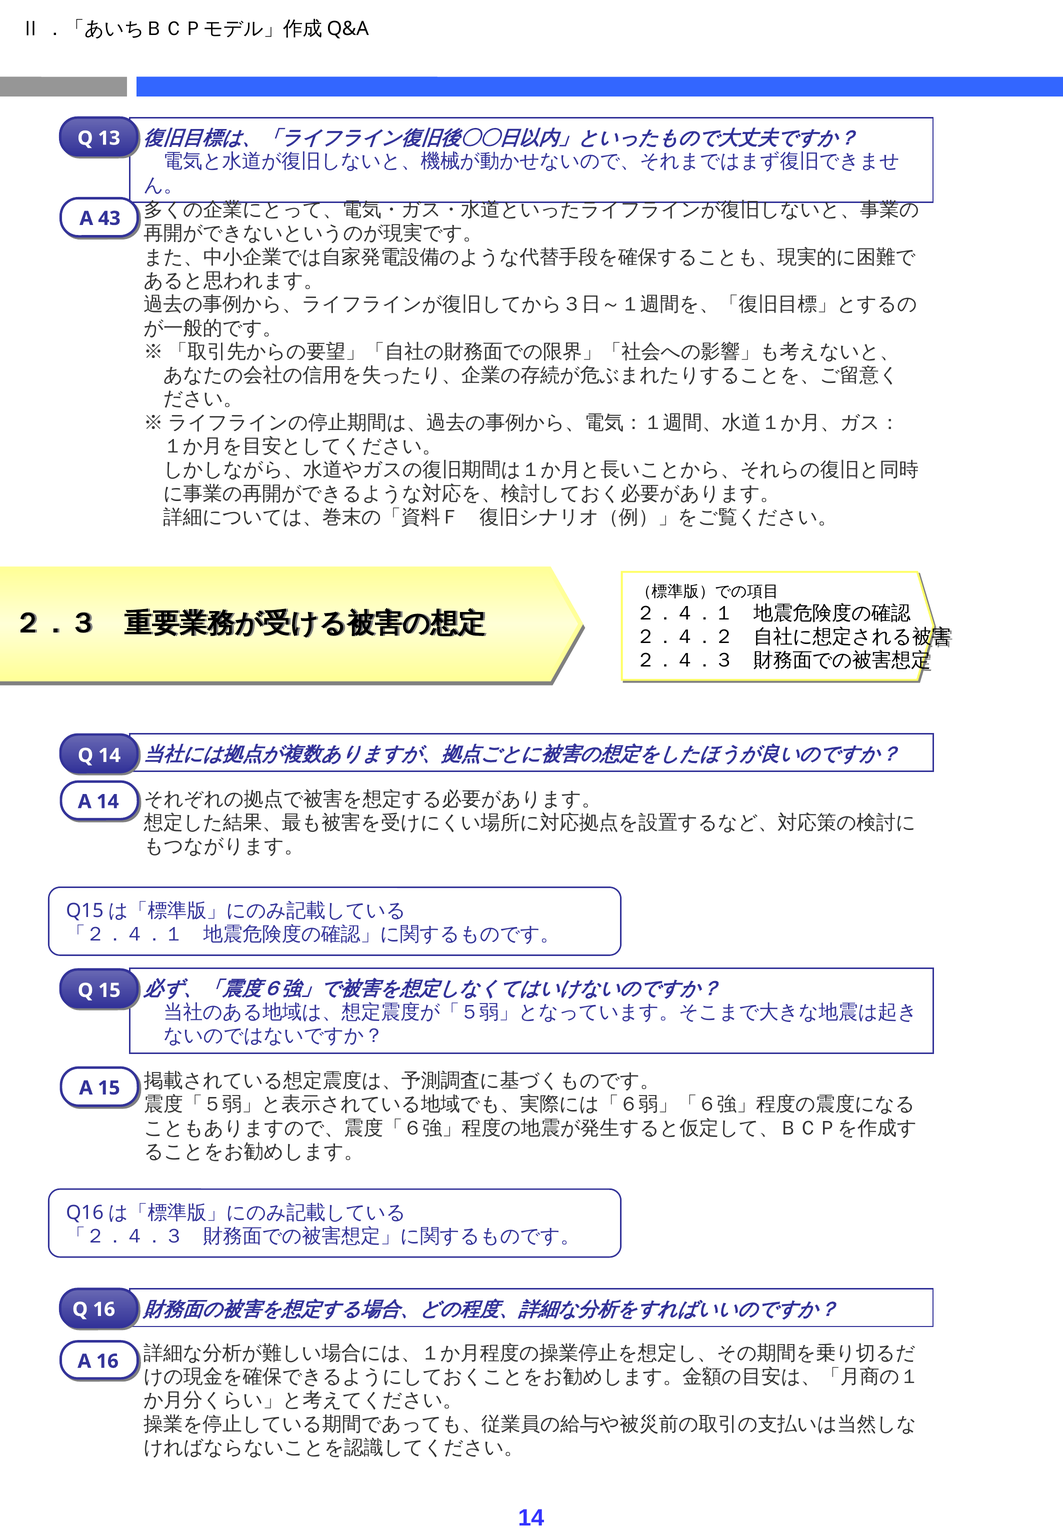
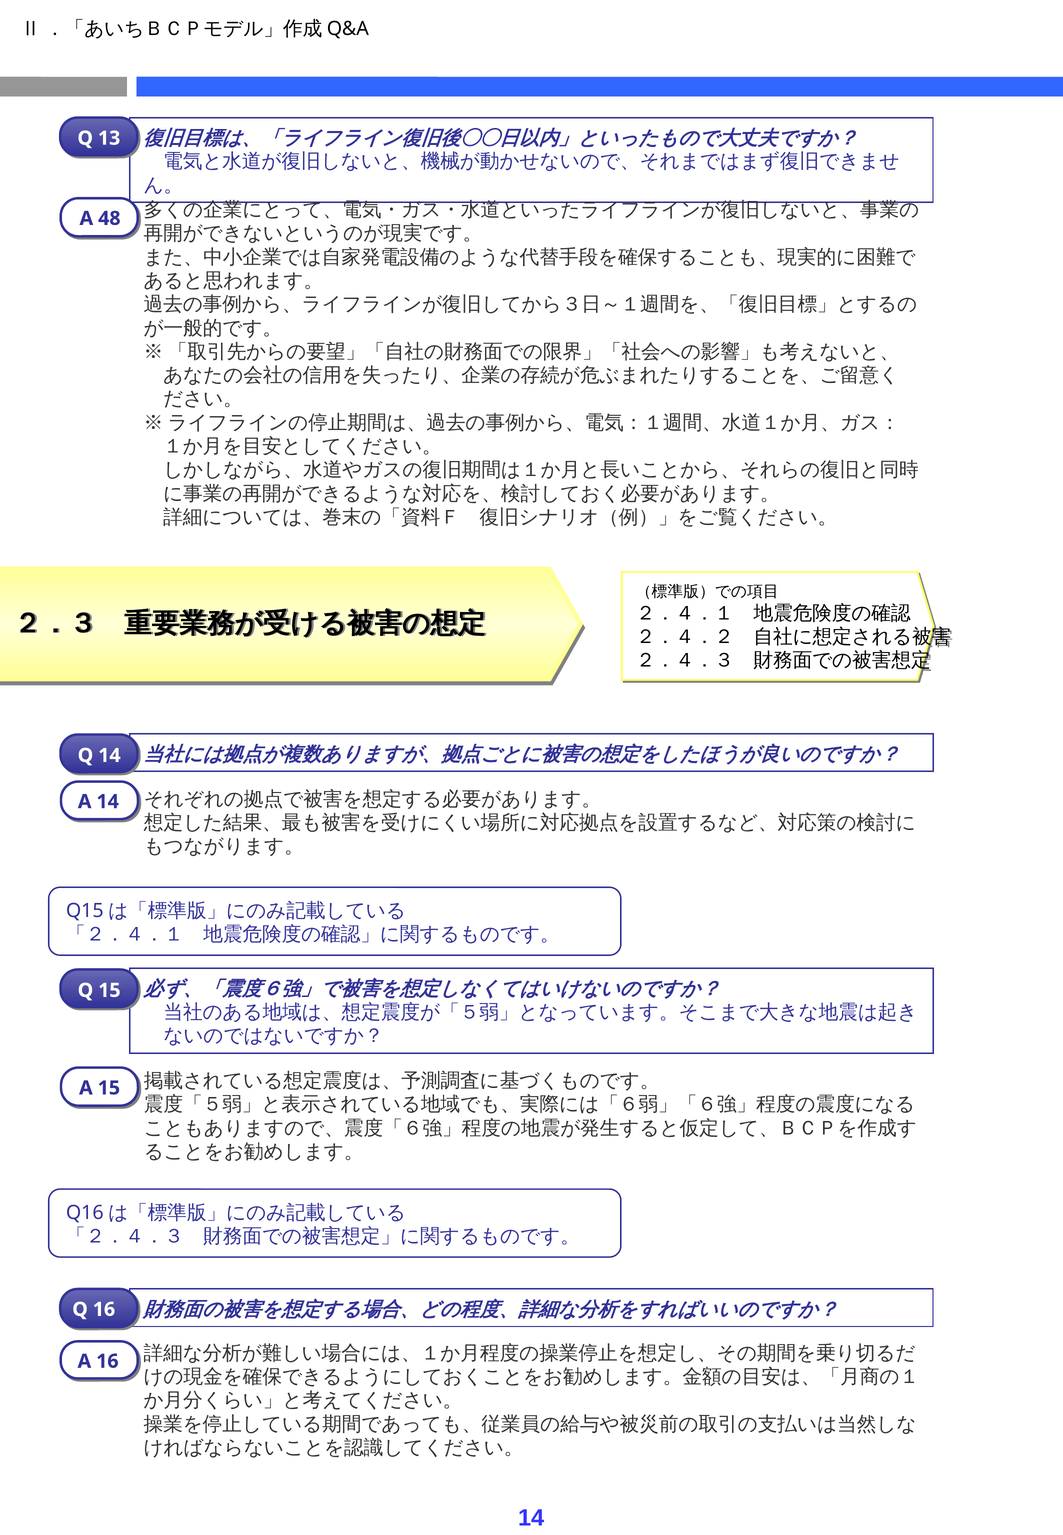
43: 43 -> 48 (109, 218)
